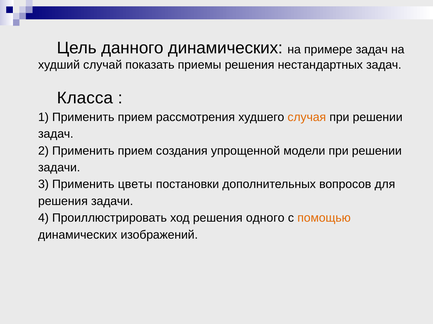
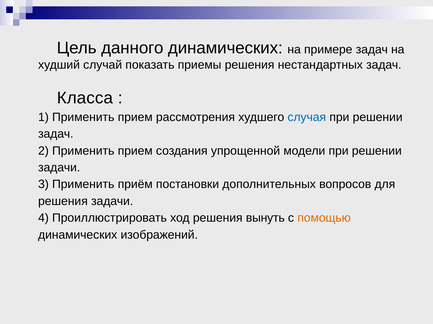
случая colour: orange -> blue (307, 117)
цветы: цветы -> приём (135, 185)
одного: одного -> вынуть (265, 218)
